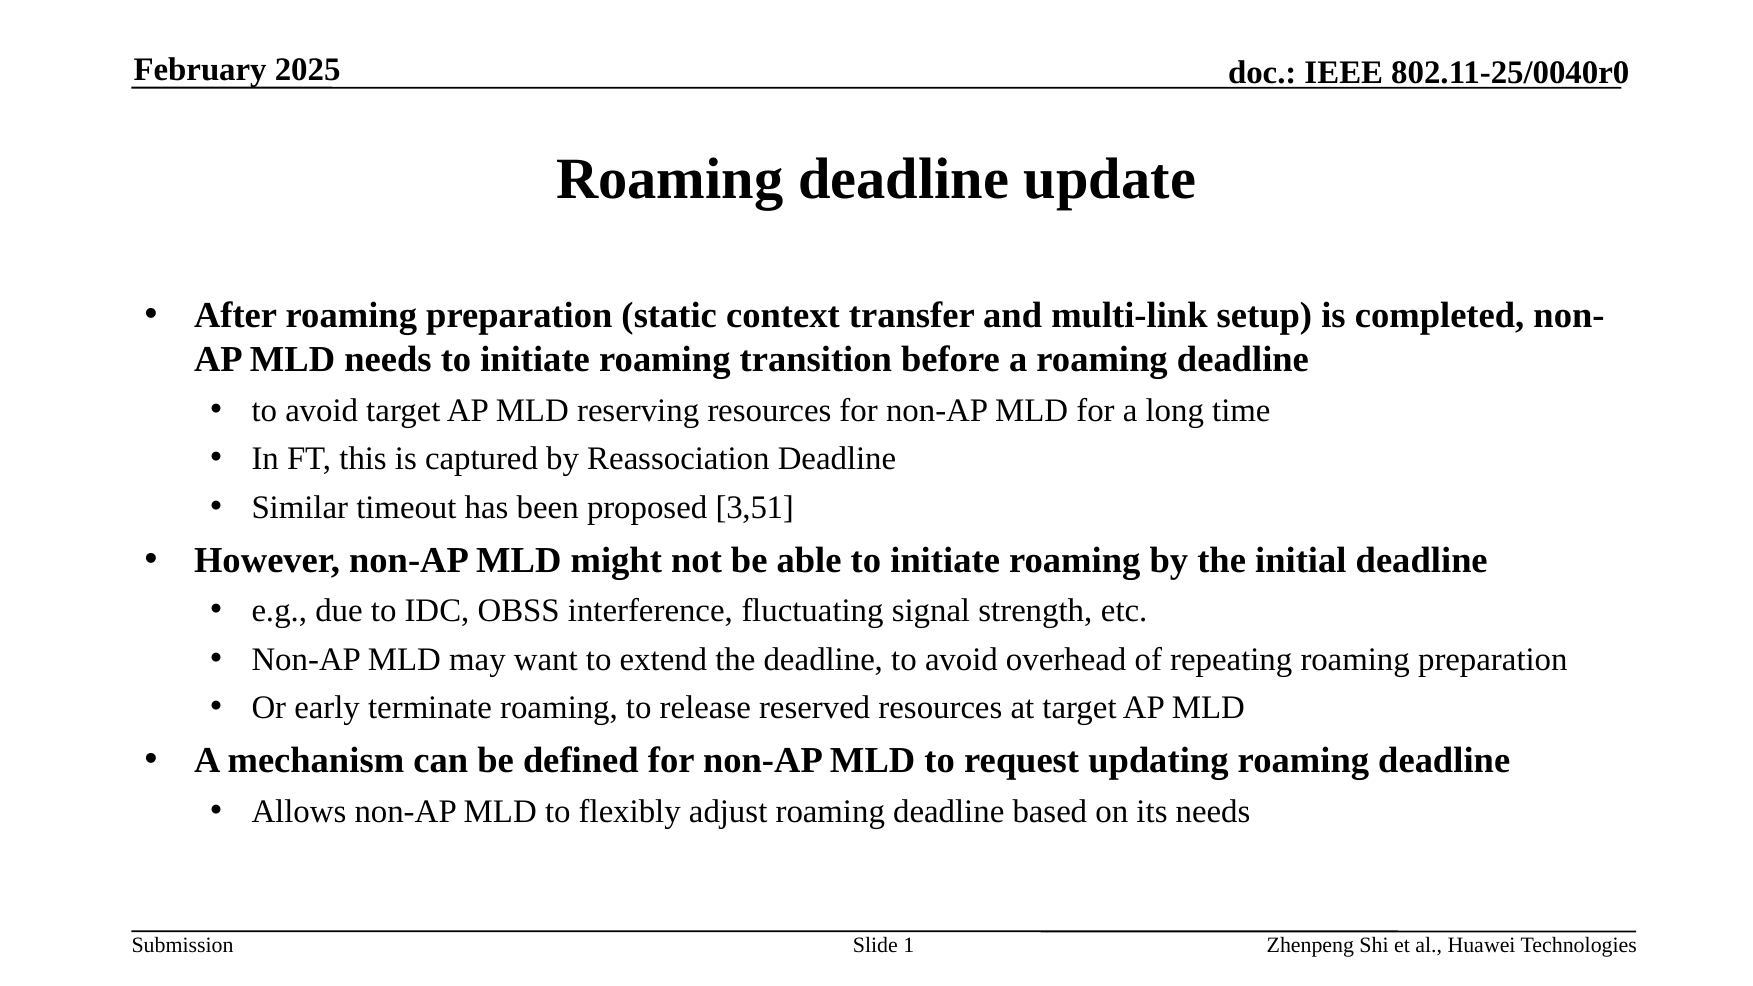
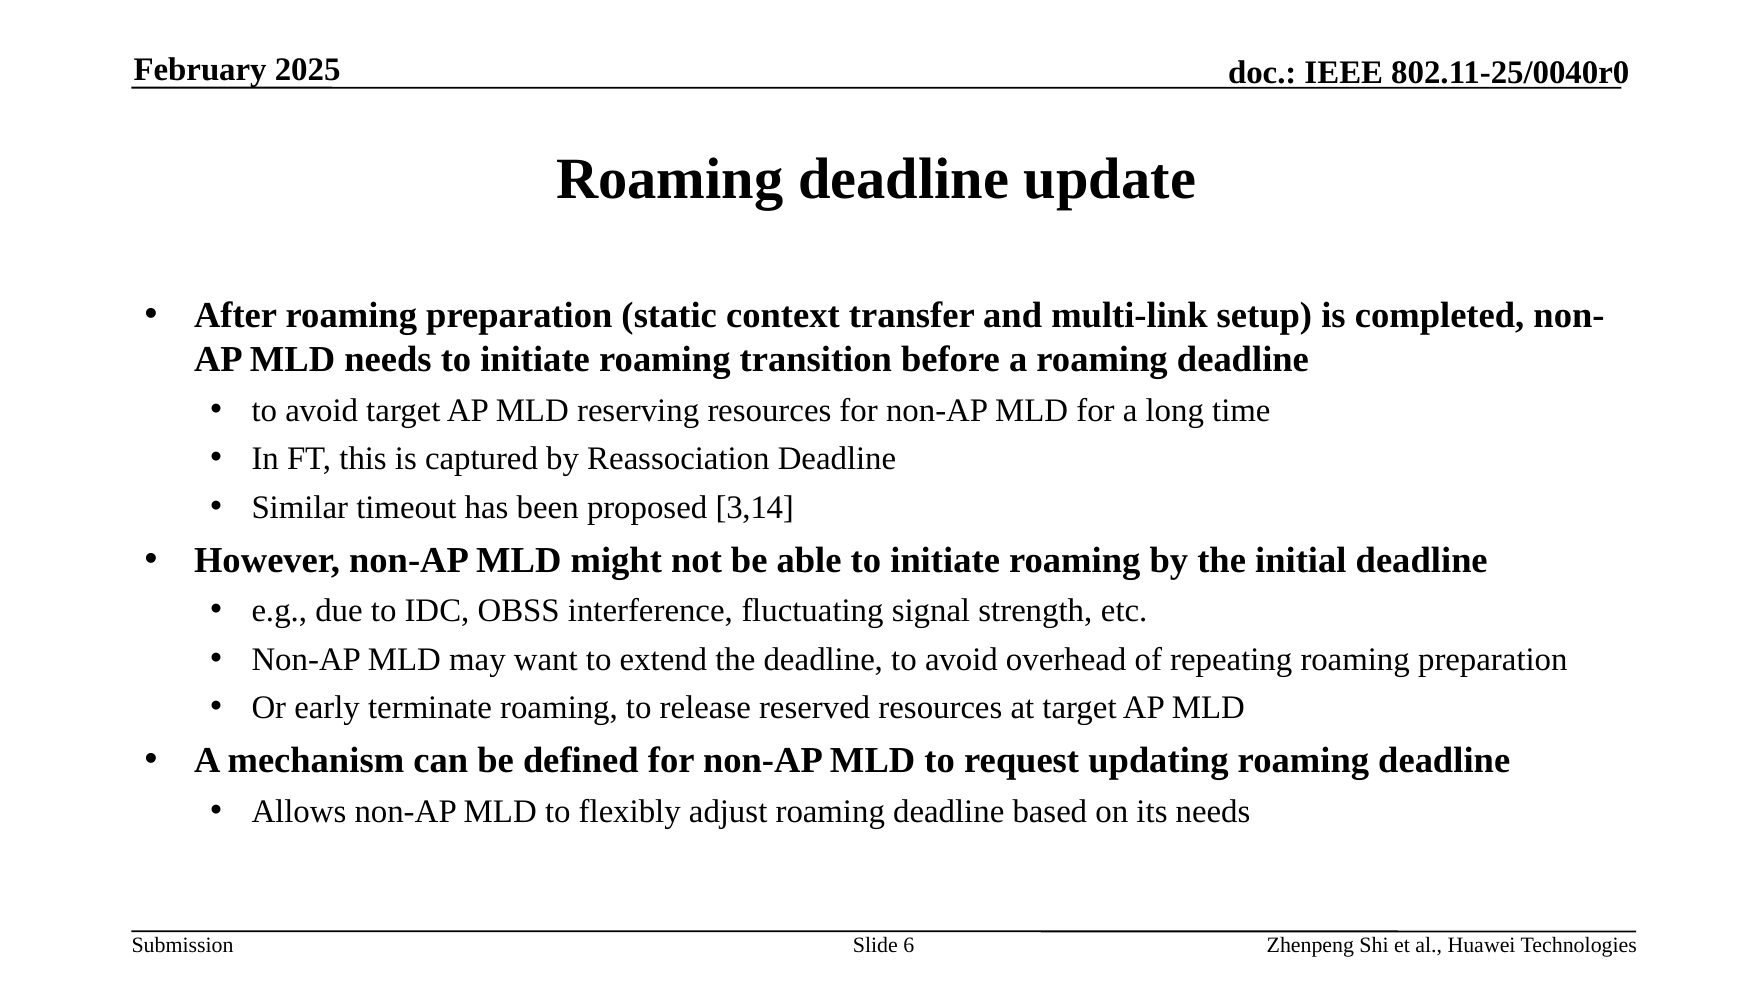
3,51: 3,51 -> 3,14 (755, 507)
1: 1 -> 6 (909, 946)
